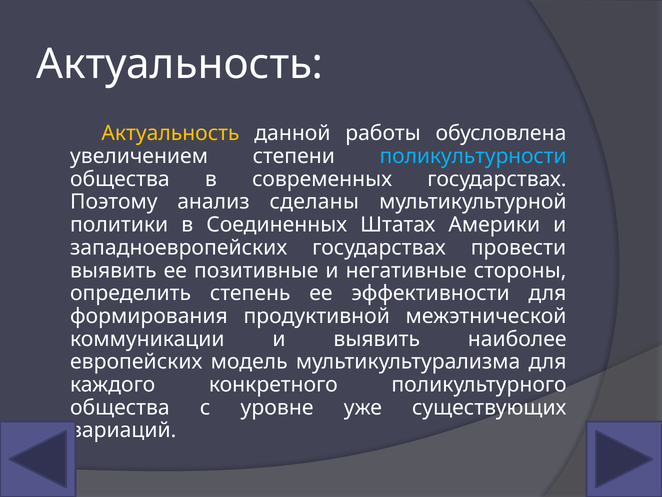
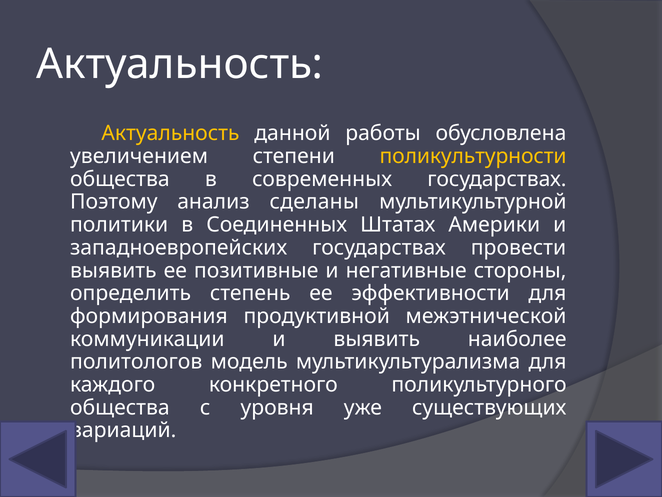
поликультурности colour: light blue -> yellow (473, 156)
европейских: европейских -> политологов (136, 362)
уровне: уровне -> уровня (277, 407)
